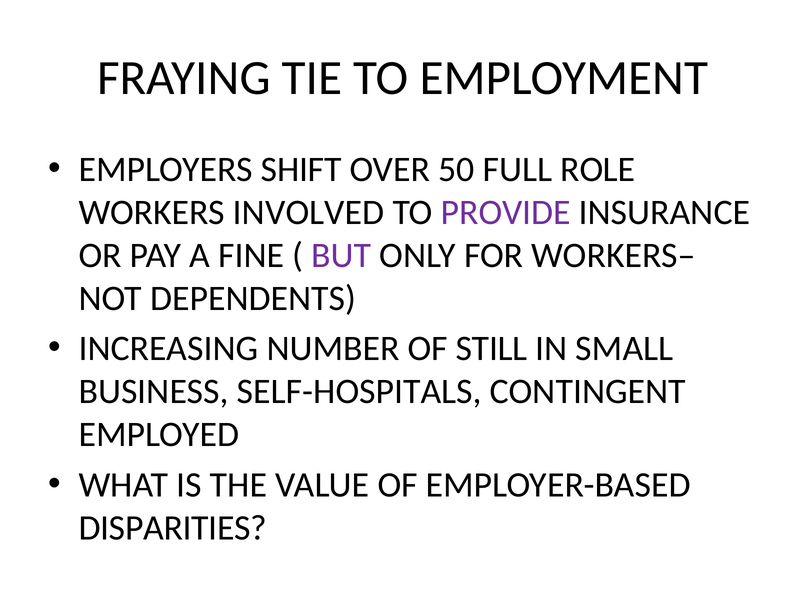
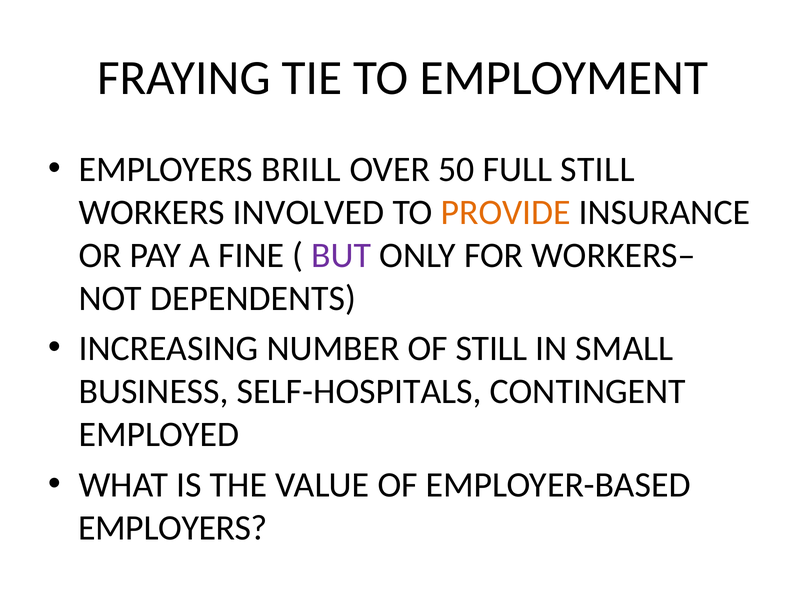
SHIFT: SHIFT -> BRILL (301, 169)
FULL ROLE: ROLE -> STILL (597, 169)
PROVIDE colour: purple -> orange (506, 212)
DISPARITIES: DISPARITIES -> EMPLOYERS (173, 527)
